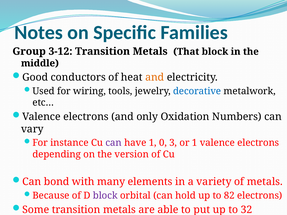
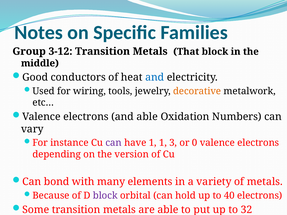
and colour: orange -> blue (155, 77)
decorative colour: blue -> orange (197, 91)
and only: only -> able (147, 117)
1 0: 0 -> 1 (163, 143)
or 1: 1 -> 0 (195, 143)
82: 82 -> 40 (229, 196)
